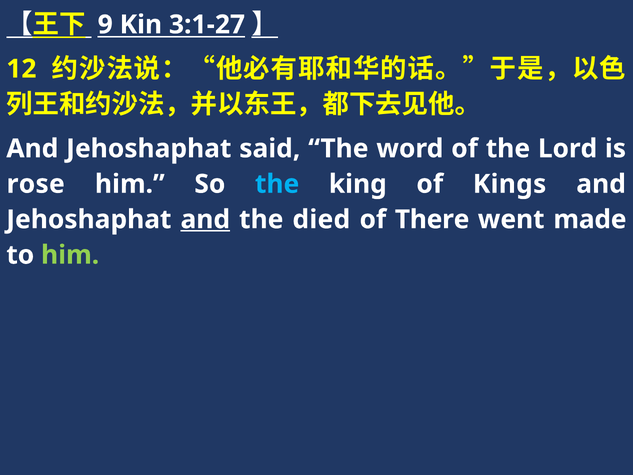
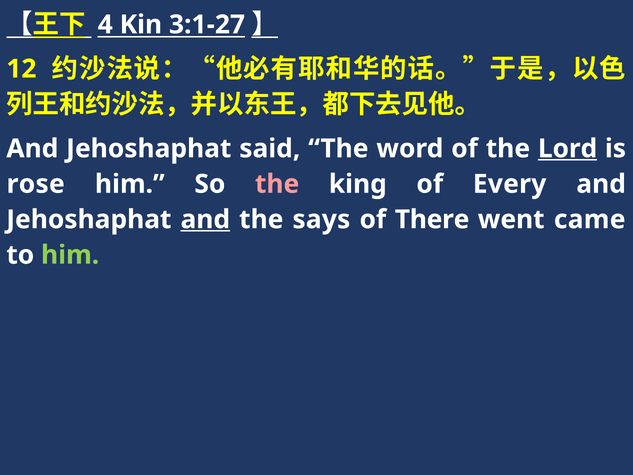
9: 9 -> 4 (105, 25)
Lord underline: none -> present (568, 149)
the colour: light blue -> pink (277, 184)
Kings: Kings -> Every (510, 184)
died: died -> says (321, 219)
made: made -> came (590, 219)
